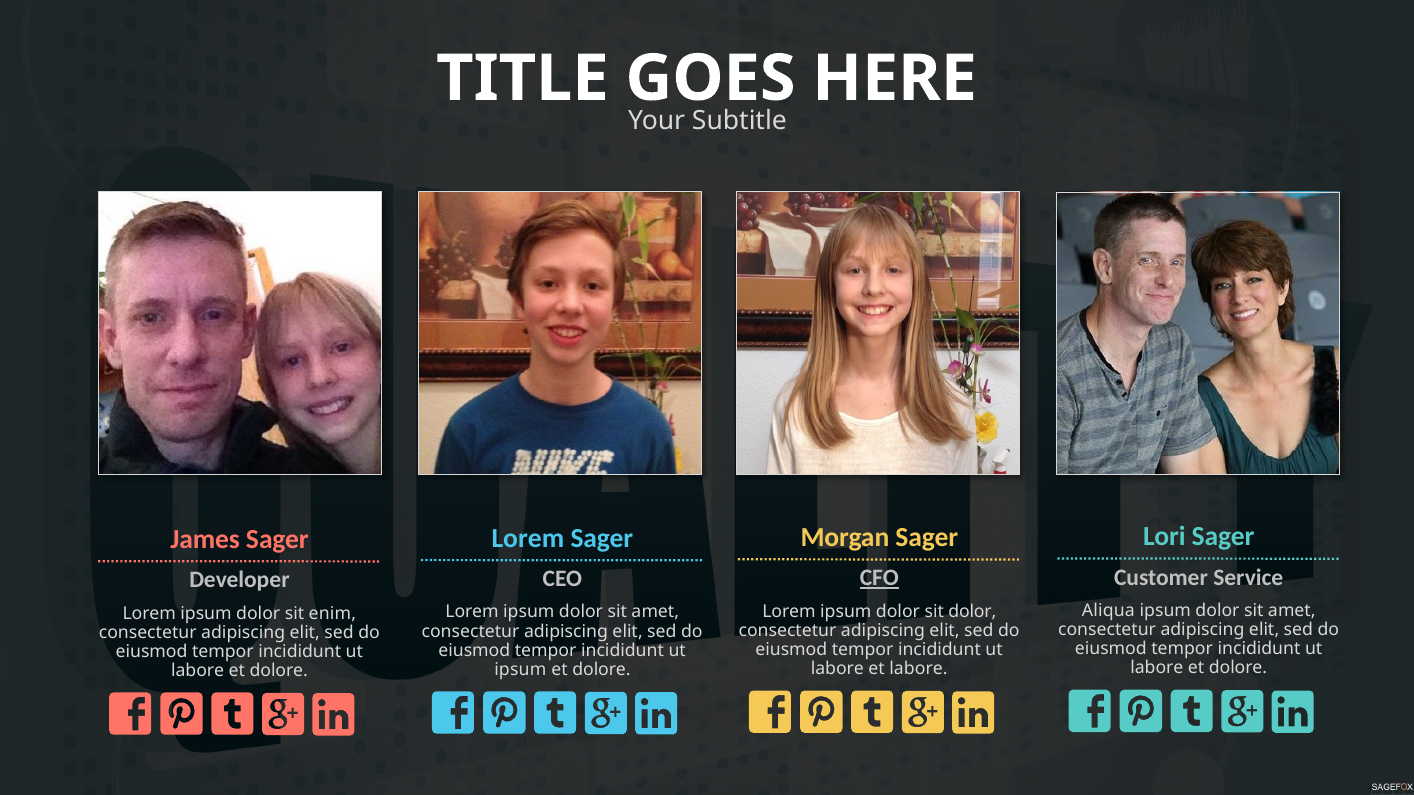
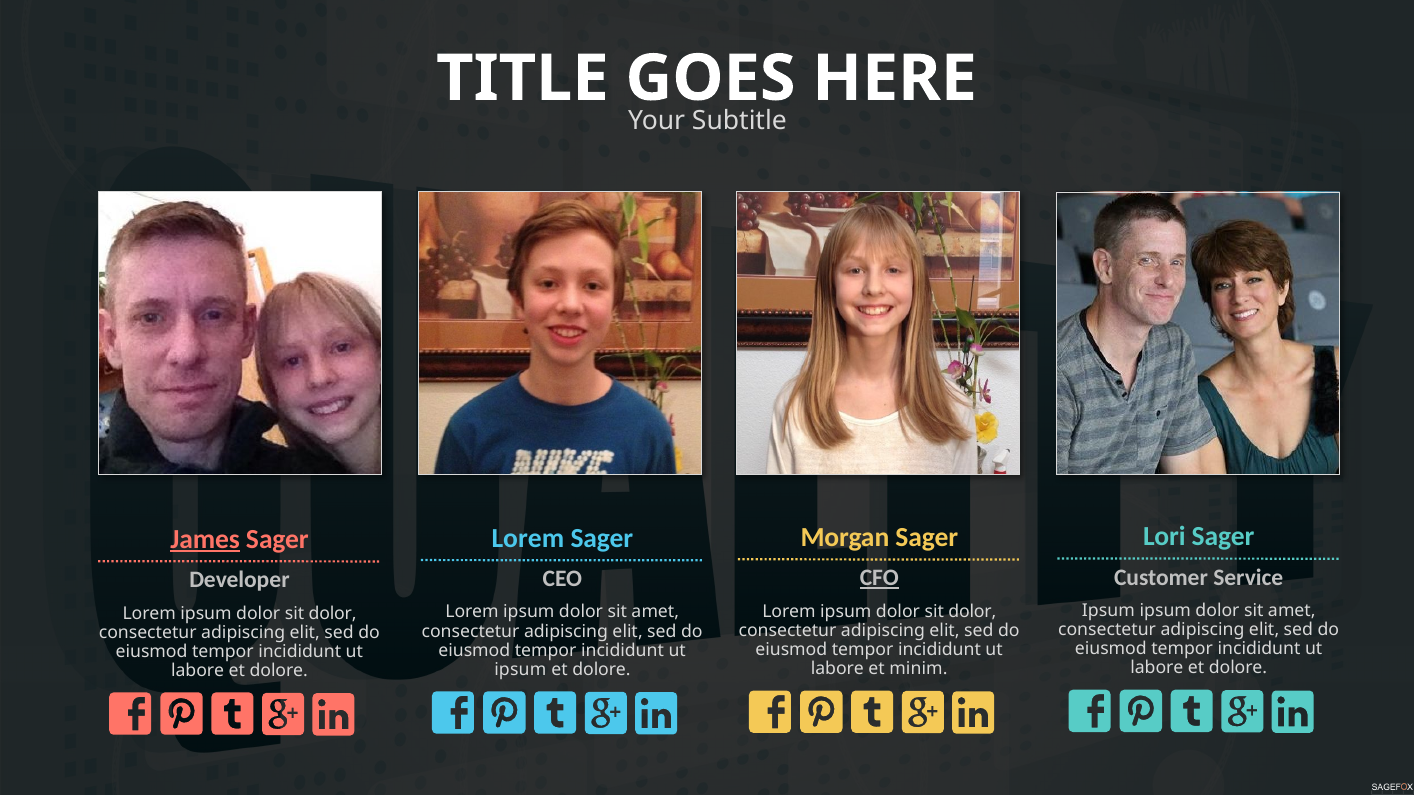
James underline: none -> present (205, 540)
Aliqua: Aliqua -> Ipsum (1108, 611)
enim: enim -> dolor (333, 613)
et labore: labore -> minim (918, 669)
